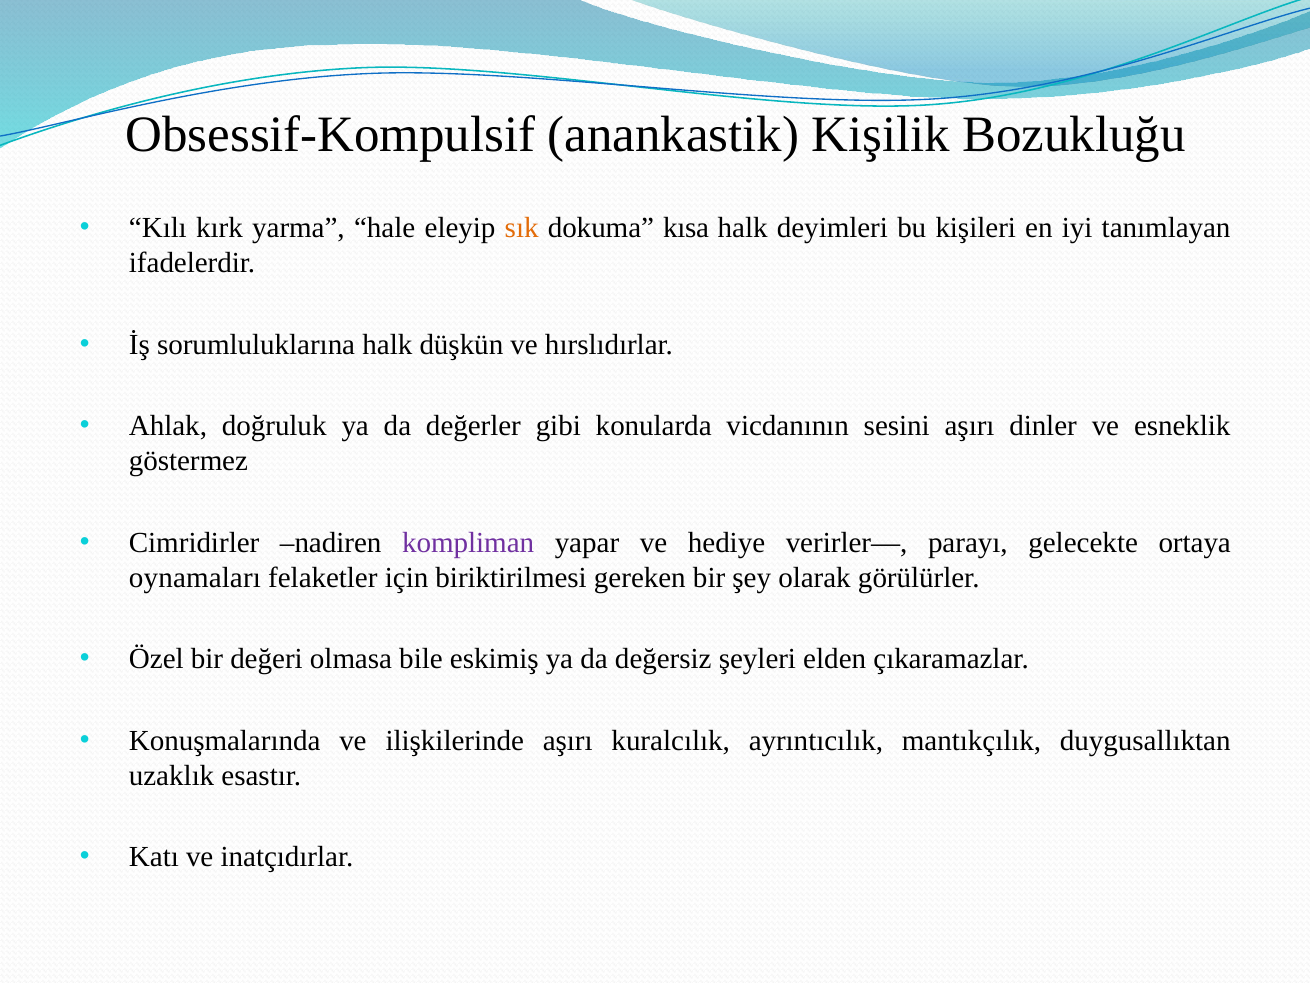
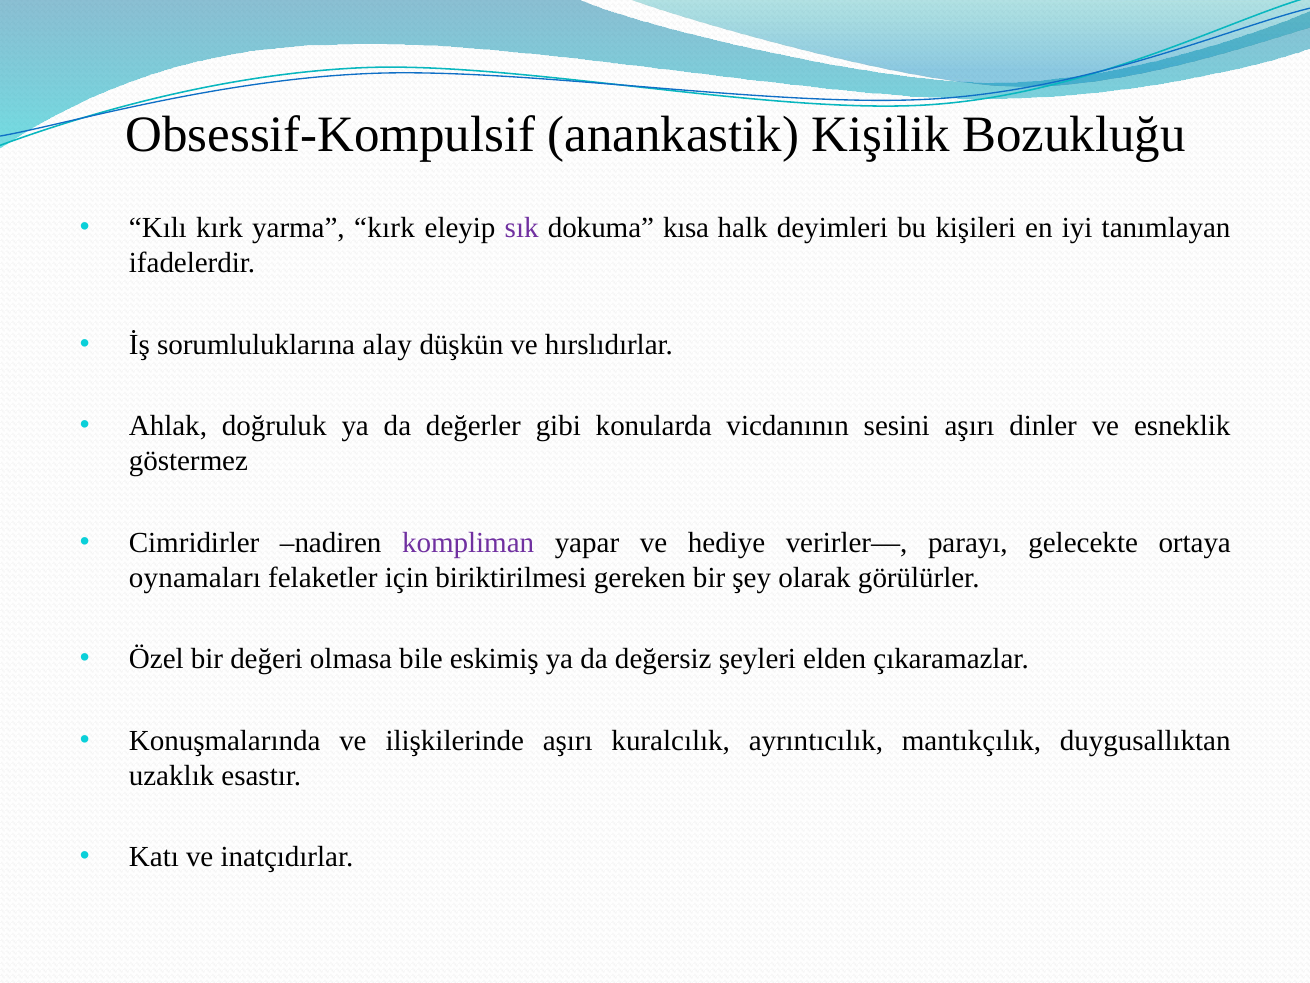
yarma hale: hale -> kırk (385, 228)
sık colour: orange -> purple (522, 228)
sorumluluklarına halk: halk -> alay (387, 345)
